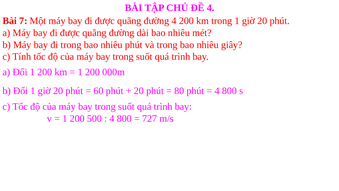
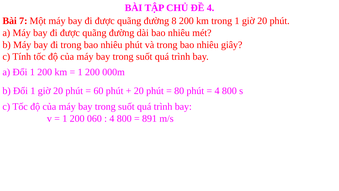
đường 4: 4 -> 8 (174, 21)
500: 500 -> 060 (94, 118)
727: 727 -> 891 (150, 118)
